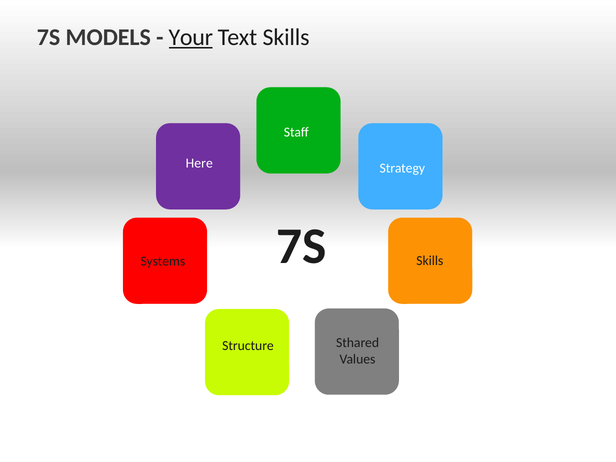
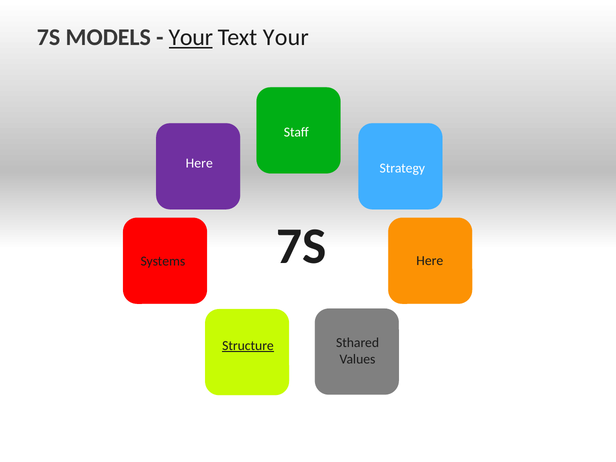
Text Skills: Skills -> Your (286, 38)
Skills: Skills -> Here (430, 261)
Structure underline: none -> present (248, 346)
